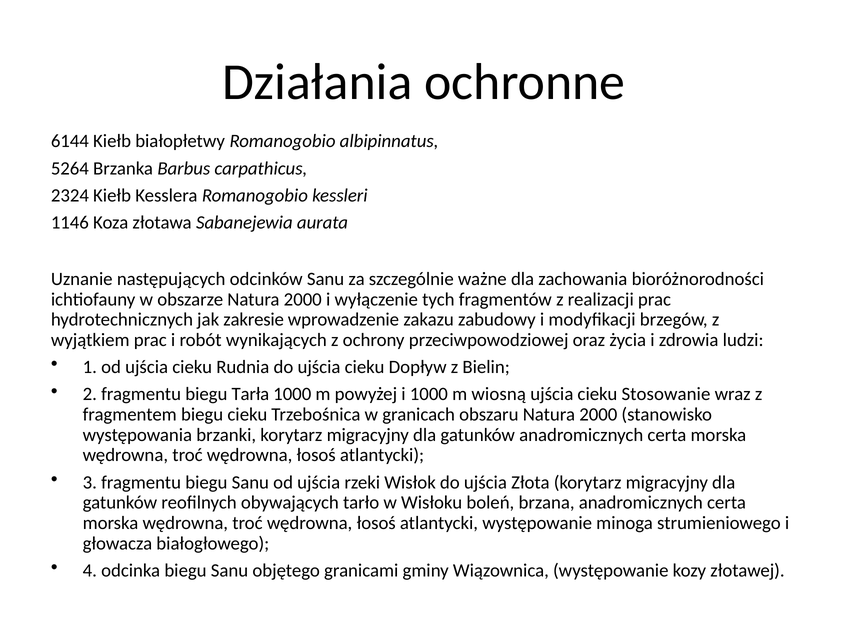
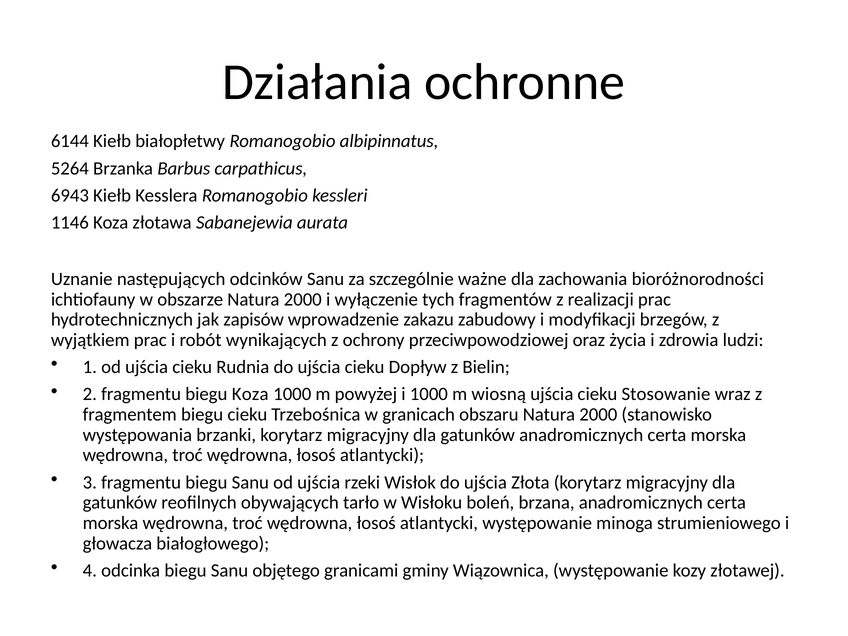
2324: 2324 -> 6943 (70, 195)
zakresie: zakresie -> zapisów (254, 320)
biegu Tarła: Tarła -> Koza (250, 394)
